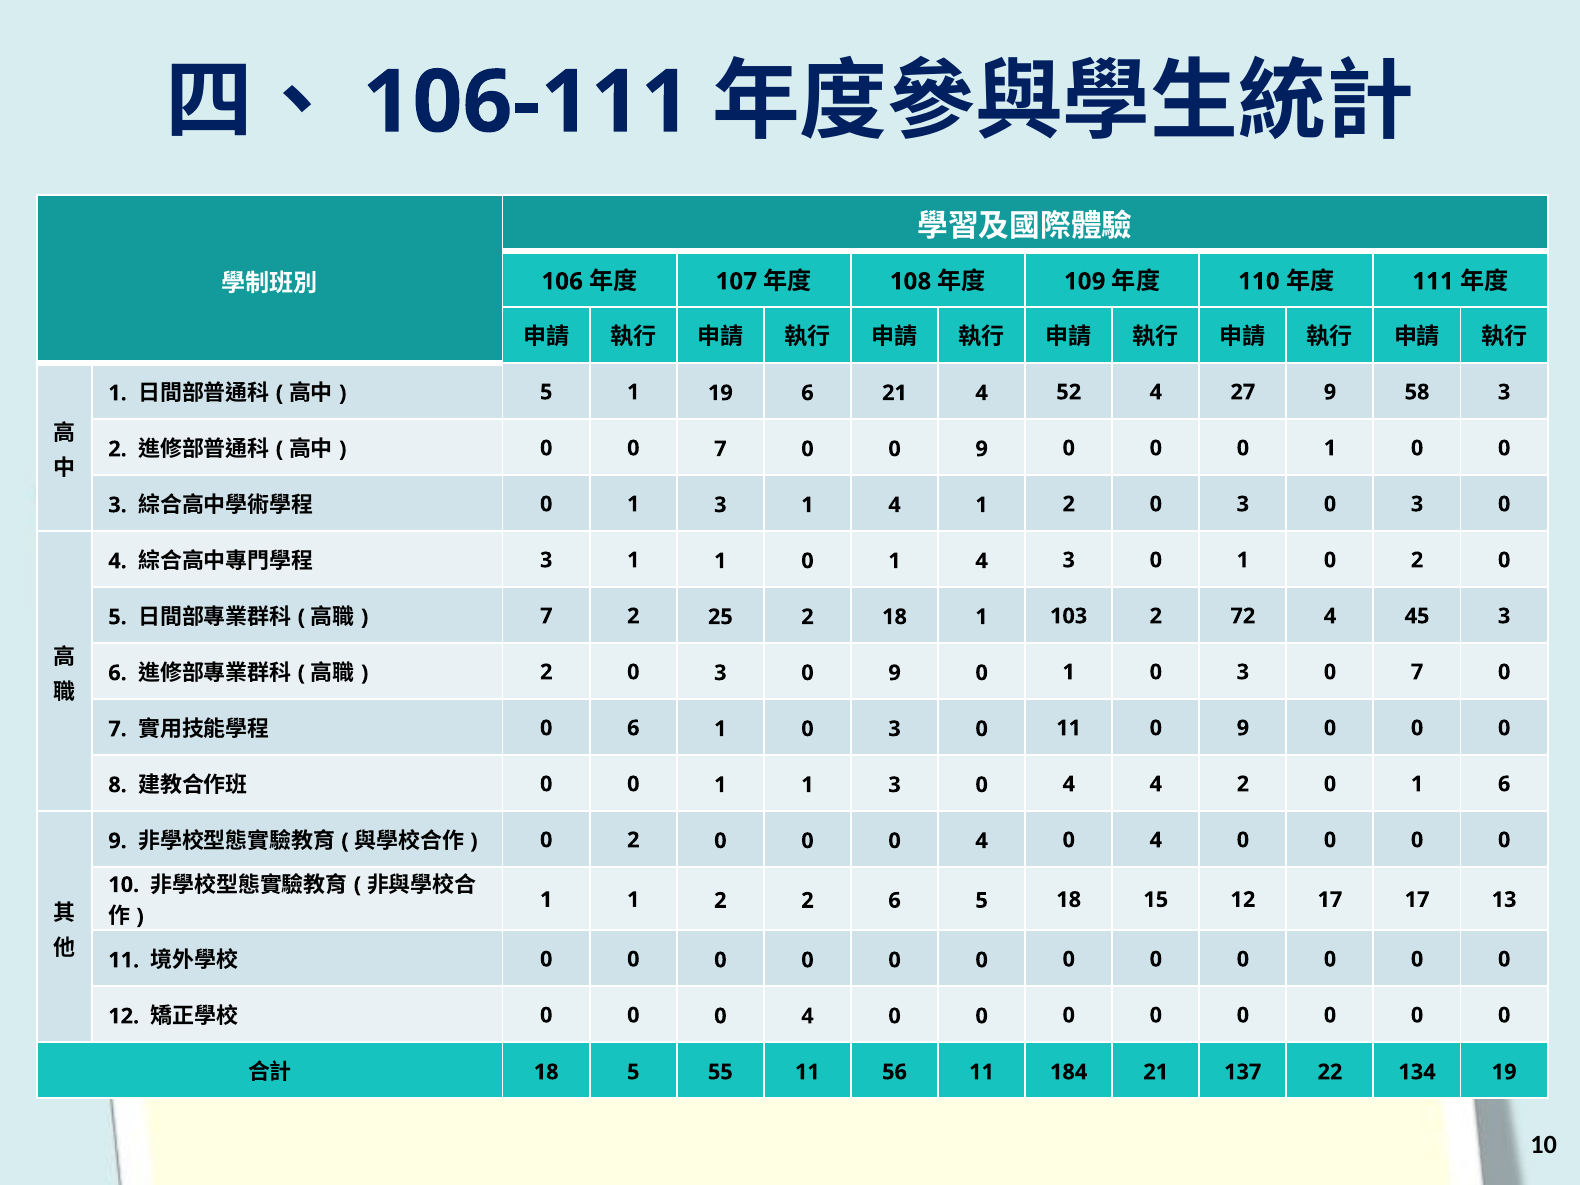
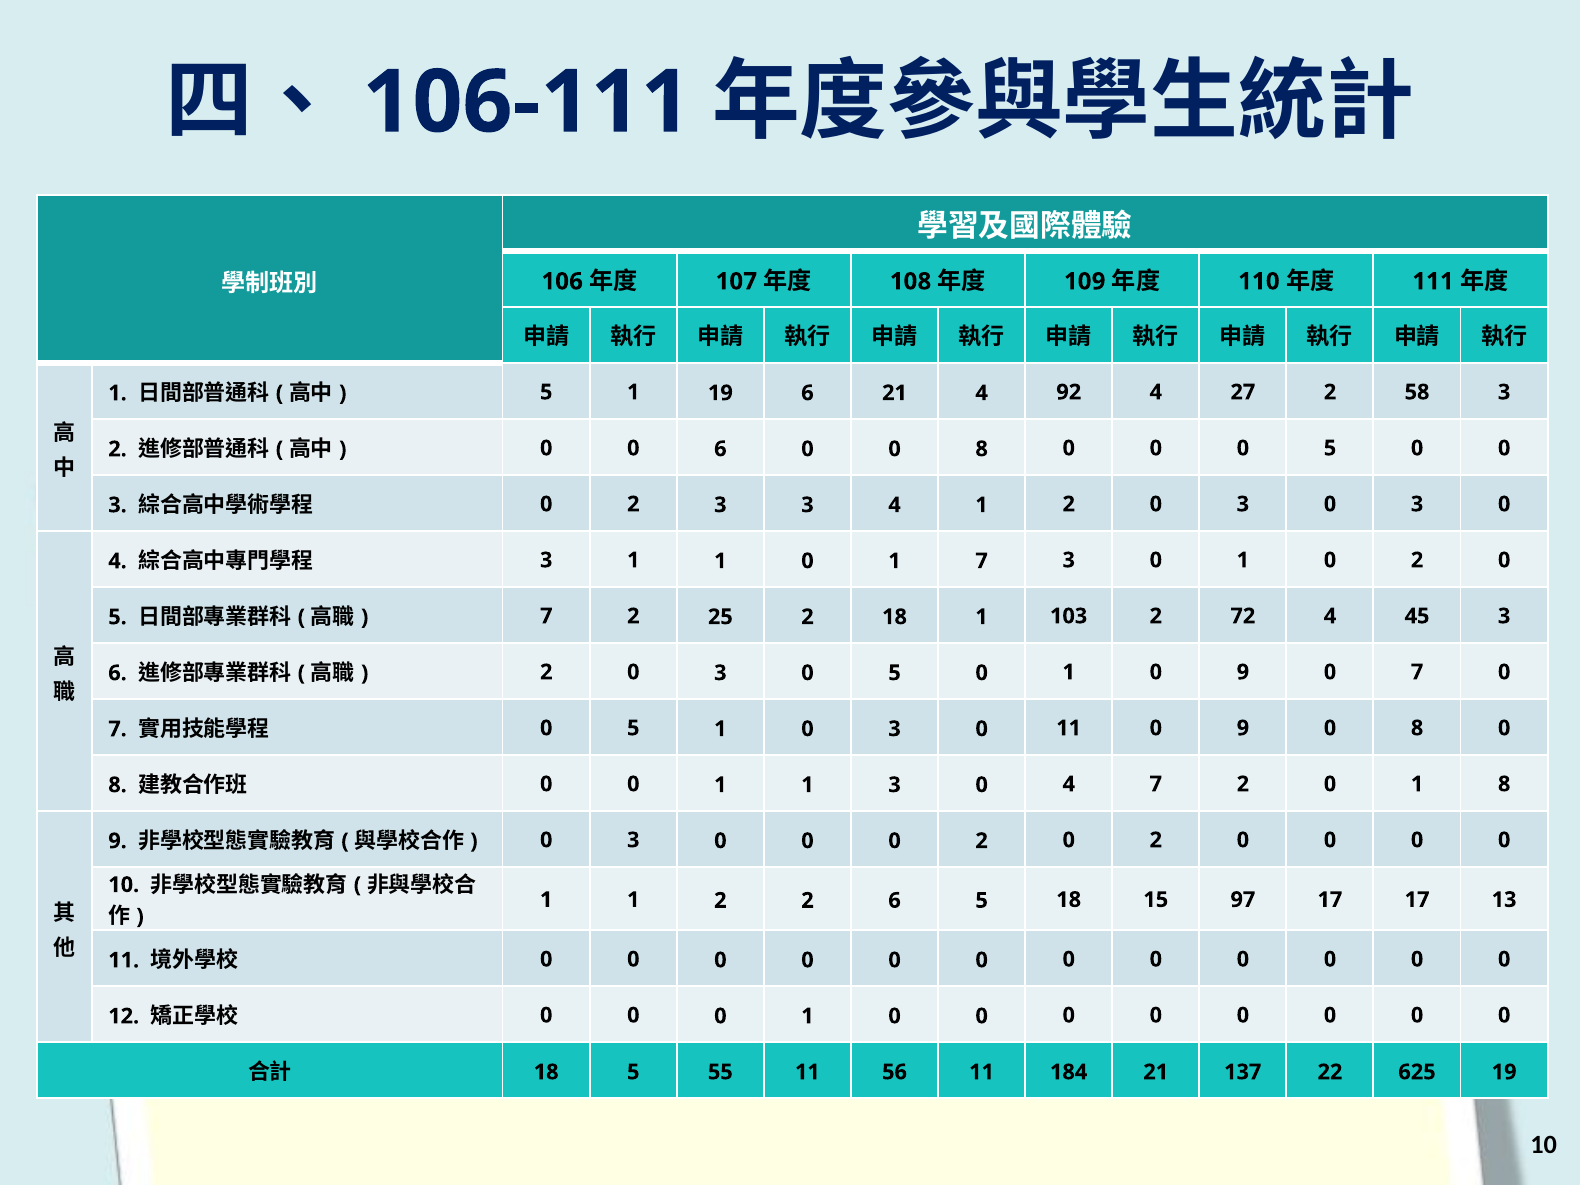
52: 52 -> 92 (1069, 392)
27 9: 9 -> 2 (1330, 392)
0 0 7: 7 -> 6 (720, 449)
0 0 9: 9 -> 8 (982, 449)
0 0 0 1: 1 -> 5 (1330, 448)
1: 1 -> 2 (633, 504)
1: 1 -> 3 (807, 505)
0 1 4: 4 -> 7 (982, 561)
3 0 9: 9 -> 5 (895, 673)
0 1 0 3: 3 -> 9 (1243, 672)
6: 6 -> 5 (633, 728)
0: 0 -> 8 (1417, 728)
4 4: 4 -> 7 (1156, 784)
1 6: 6 -> 8 (1504, 784)
2: 2 -> 3 (633, 840)
4: 4 -> 2 (982, 841)
4: 4 -> 2 (1156, 840)
15 12: 12 -> 97 (1243, 900)
4: 4 -> 1 (807, 1016)
134: 134 -> 625 (1417, 1072)
